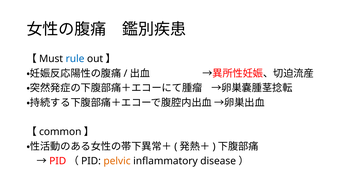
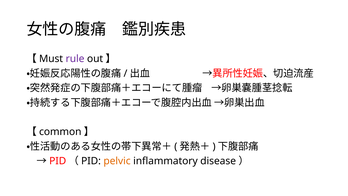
rule colour: blue -> purple (75, 59)
